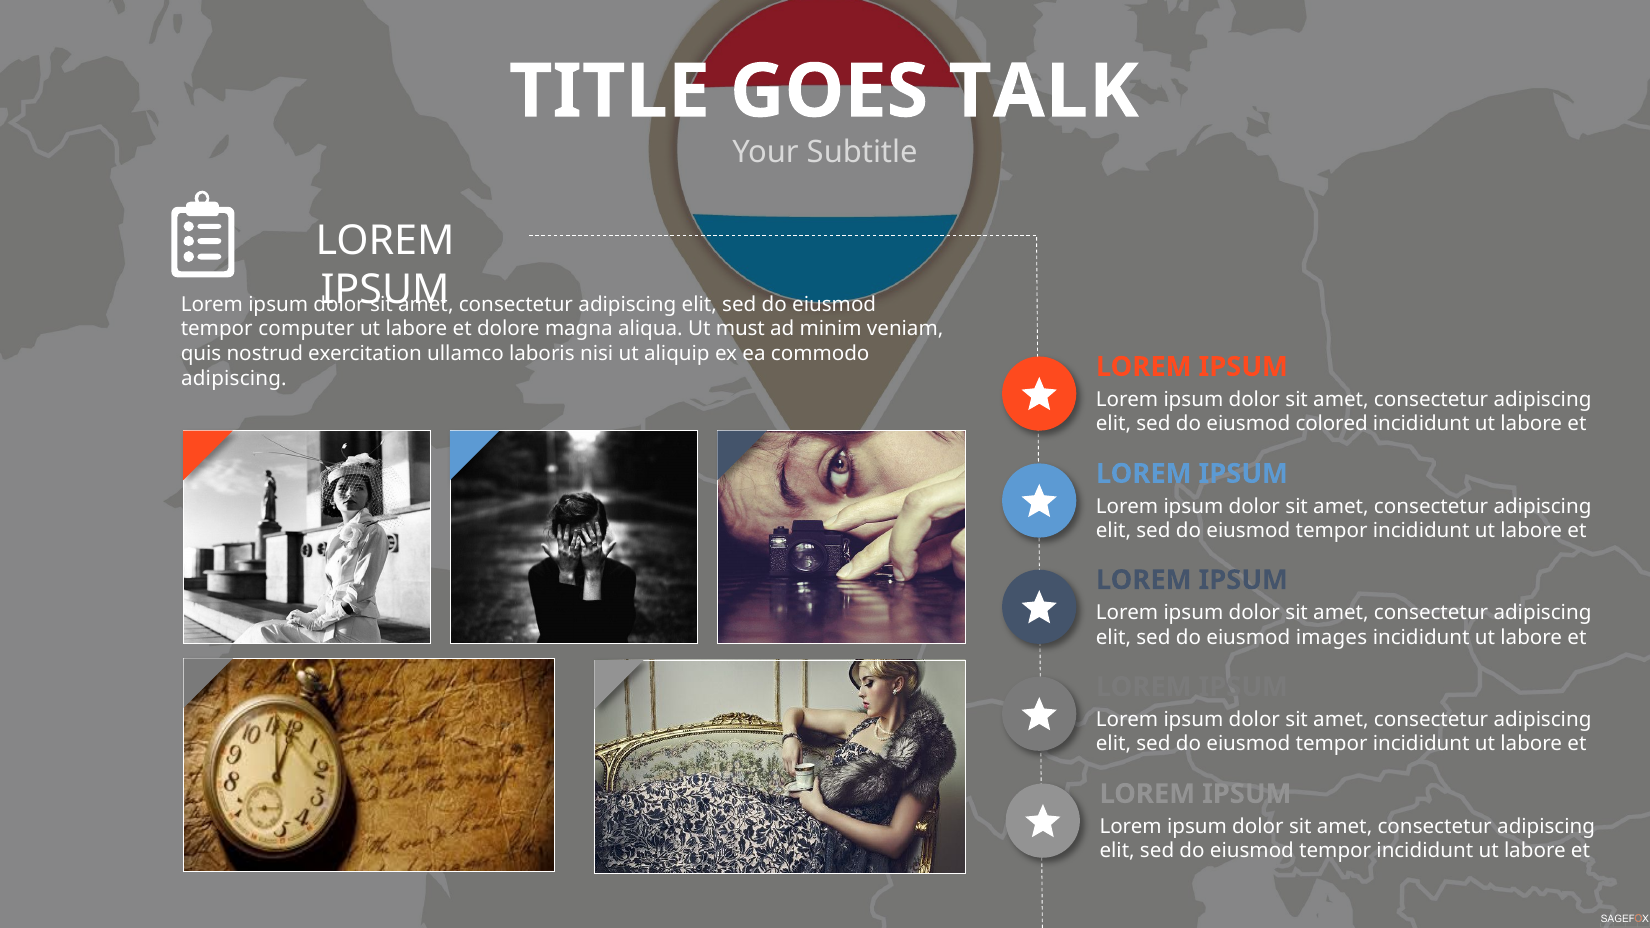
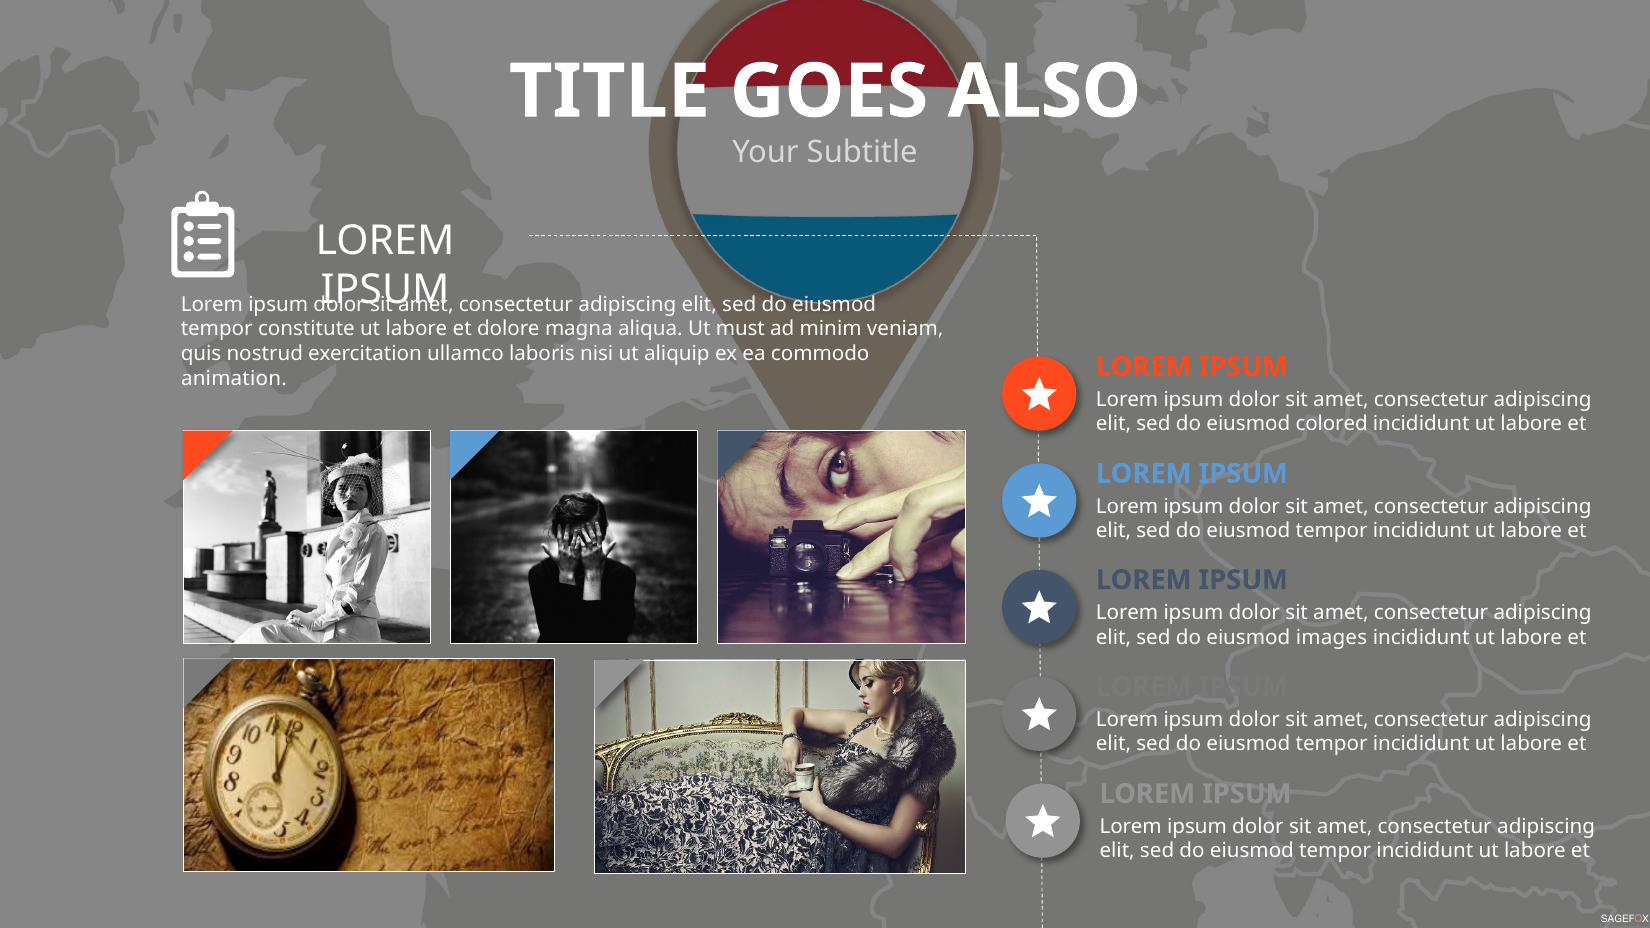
TALK: TALK -> ALSO (1044, 92)
computer: computer -> constitute (306, 329)
adipiscing: adipiscing -> animation (234, 379)
